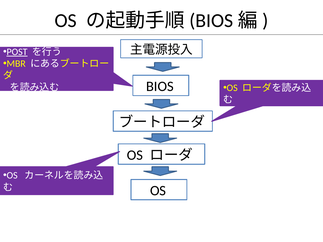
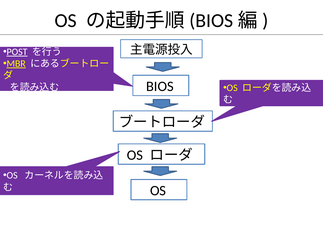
MBR underline: none -> present (16, 64)
